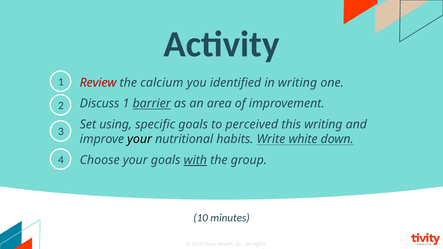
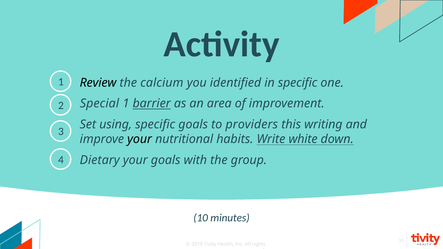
Review colour: red -> black (98, 83)
in writing: writing -> specific (298, 83)
Discuss: Discuss -> Special (99, 104)
perceived: perceived -> providers (252, 125)
Choose: Choose -> Dietary (100, 160)
with underline: present -> none (195, 160)
